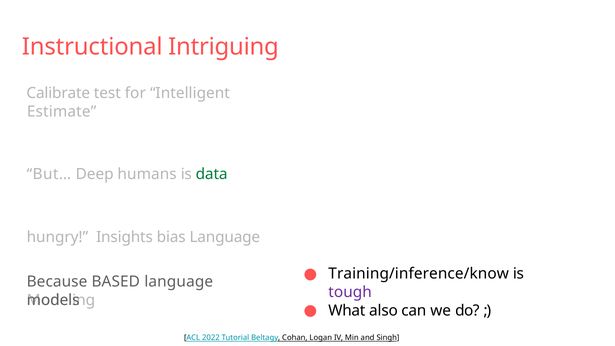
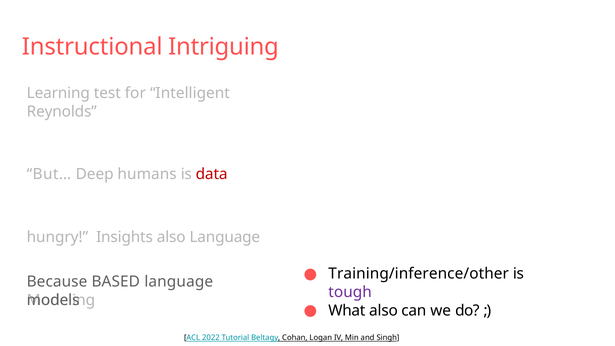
Calibrate: Calibrate -> Learning (58, 93)
Estimate: Estimate -> Reynolds (62, 111)
data colour: green -> red (212, 174)
Insights bias: bias -> also (171, 237)
Training/inference/know: Training/inference/know -> Training/inference/other (419, 274)
